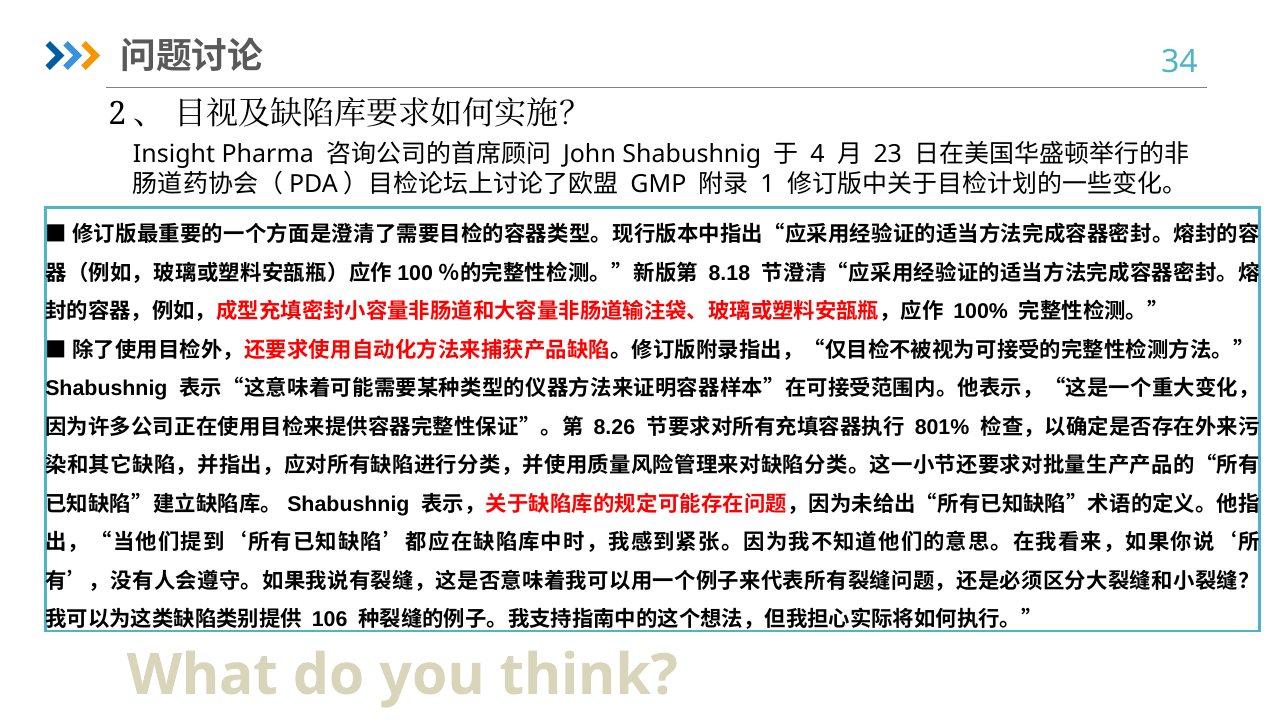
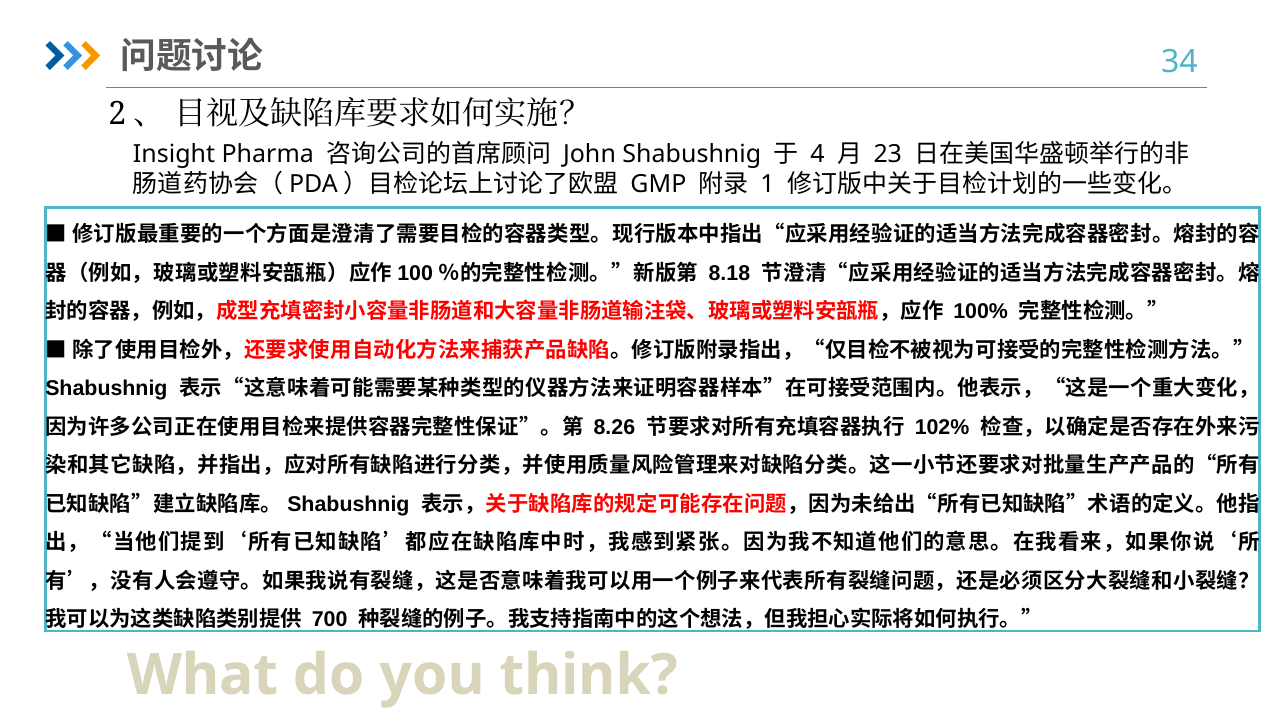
801%: 801% -> 102% (942, 427)
106: 106 -> 700 (330, 619)
